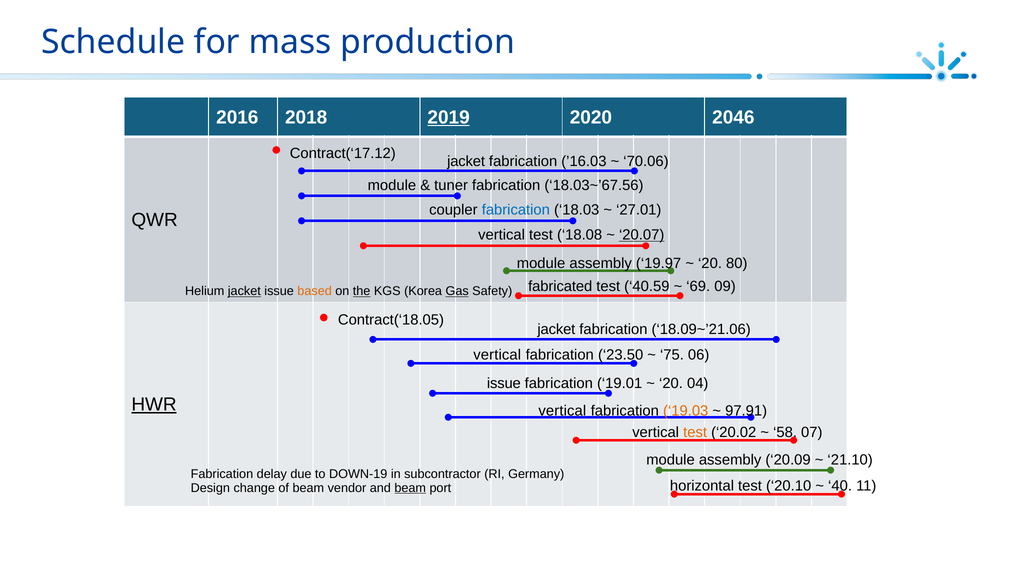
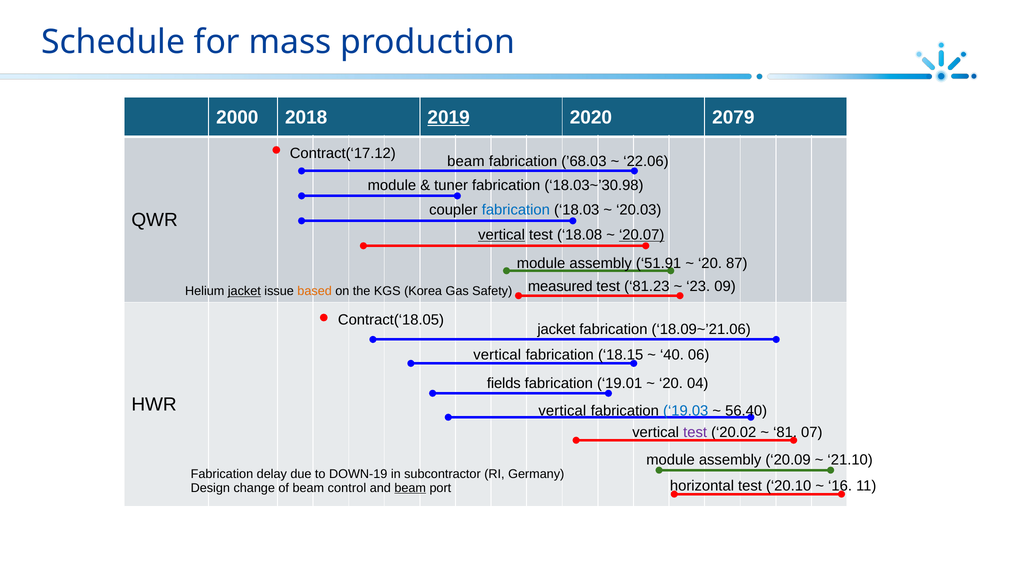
2016: 2016 -> 2000 (237, 117)
2046: 2046 -> 2079 (733, 117)
jacket: jacket -> beam (466, 161)
’16.03: ’16.03 -> ’68.03 (584, 161)
70.06: 70.06 -> 22.06 (646, 161)
18.03~’67.56: 18.03~’67.56 -> 18.03~’30.98 (594, 185)
27.01: 27.01 -> 20.03 (639, 210)
vertical underline: none -> present (502, 235)
19.97: 19.97 -> 51.91 (659, 263)
80: 80 -> 87 (737, 263)
fabricated: fabricated -> measured (560, 286)
40.59: 40.59 -> 81.23 (647, 286)
69: 69 -> 23 (698, 286)
the underline: present -> none (362, 291)
Gas underline: present -> none (457, 291)
23.50: 23.50 -> 18.15 (621, 355)
75: 75 -> 40 (672, 355)
issue: issue -> fields (504, 383)
HWR underline: present -> none (154, 404)
19.03 colour: orange -> blue (686, 411)
97.91: 97.91 -> 56.40 (746, 411)
test colour: orange -> purple (695, 432)
58: 58 -> 81 (785, 432)
40: 40 -> 16 (840, 486)
vendor: vendor -> control (347, 488)
